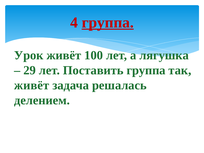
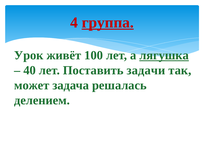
лягушка underline: none -> present (164, 55)
29: 29 -> 40 (30, 70)
Поставить группа: группа -> задачи (146, 70)
живёт: живёт -> может (32, 85)
